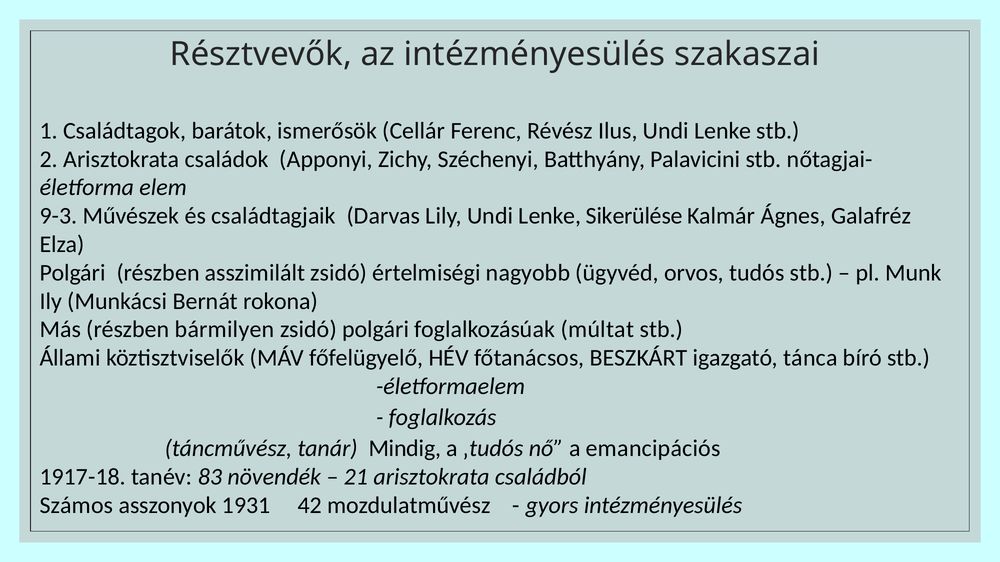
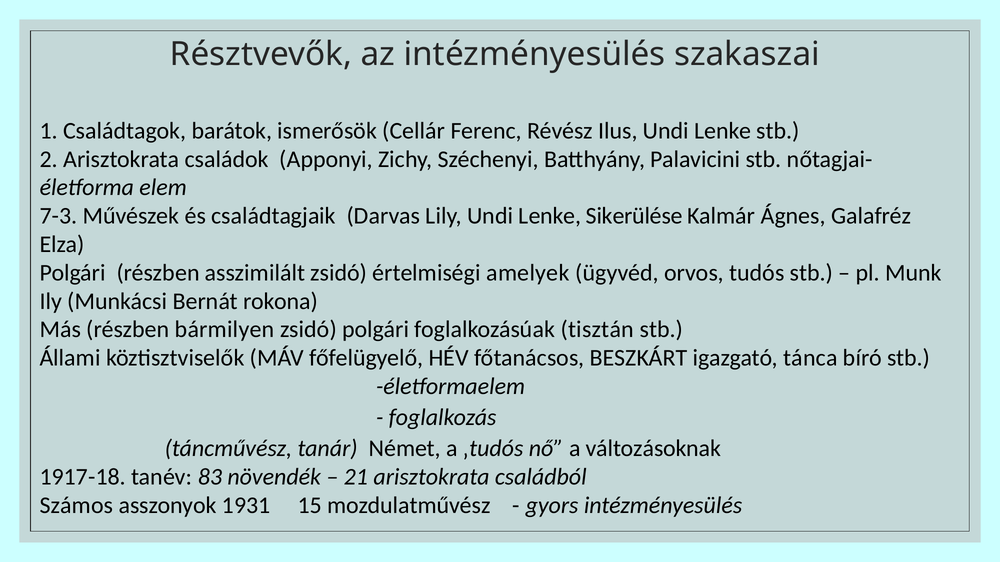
9-3: 9-3 -> 7-3 (58, 216)
nagyobb: nagyobb -> amelyek (528, 273)
múltat: múltat -> tisztán (597, 330)
Mindig: Mindig -> Német (405, 449)
emancipációs: emancipációs -> változásoknak (653, 449)
42: 42 -> 15 (310, 506)
